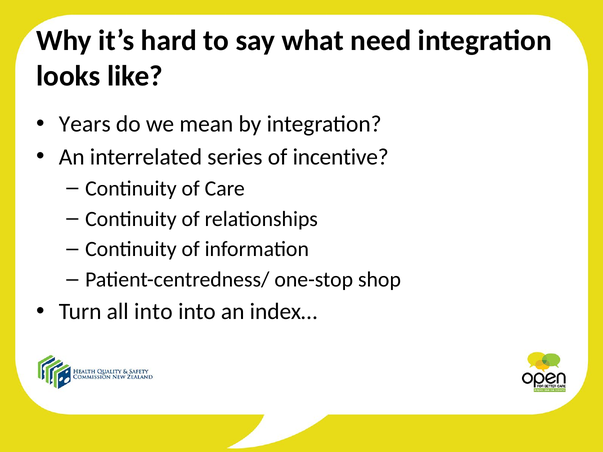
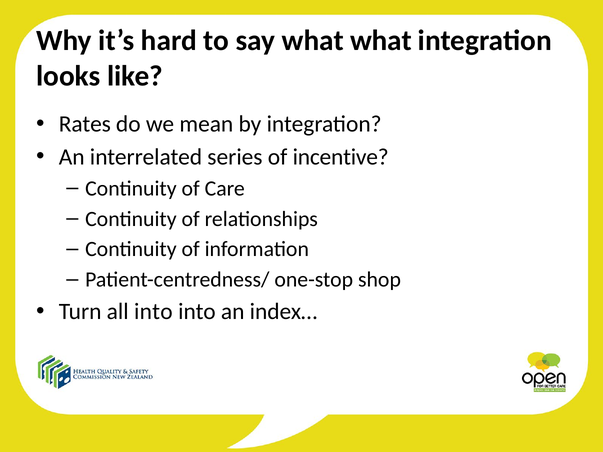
what need: need -> what (381, 41)
Years: Years -> Rates (85, 124)
